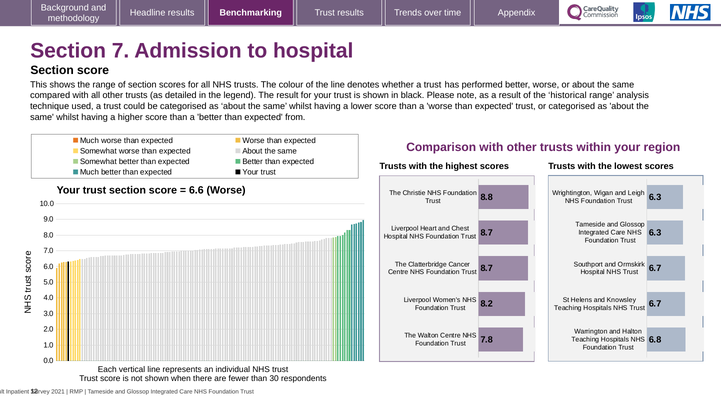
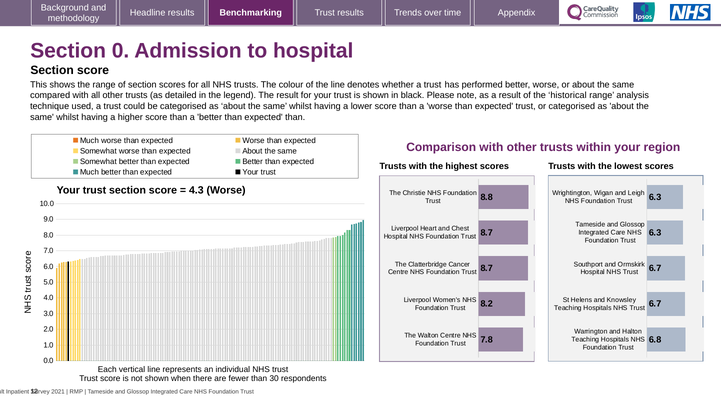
7: 7 -> 0 (121, 51)
expected from: from -> than (295, 117)
6.6: 6.6 -> 4.3 (196, 190)
